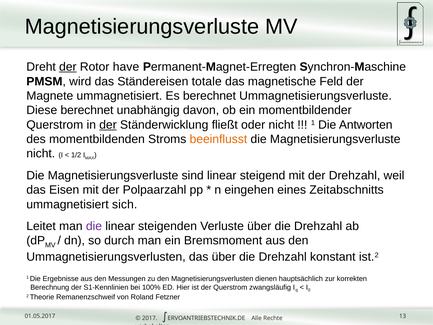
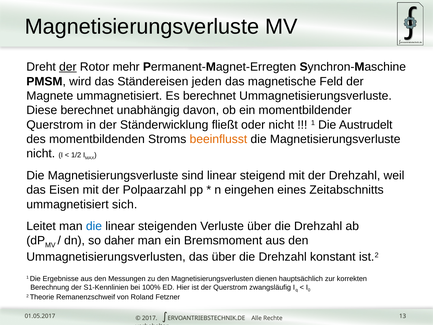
have: have -> mehr (126, 67)
totale: totale -> jeden (207, 81)
der underline: present -> none (108, 125)
Antworten: Antworten -> Austrudelt (366, 125)
die colour: purple -> blue (94, 226)
durch: durch -> daher (119, 240)
